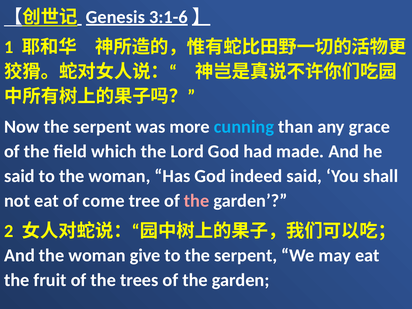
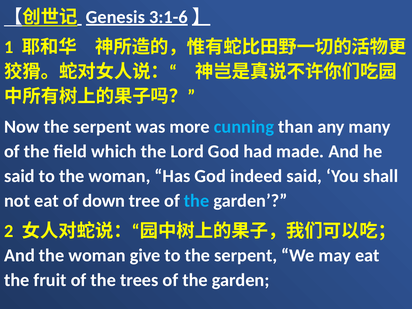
grace: grace -> many (370, 127)
come: come -> down (104, 201)
the colour: pink -> light blue (197, 201)
